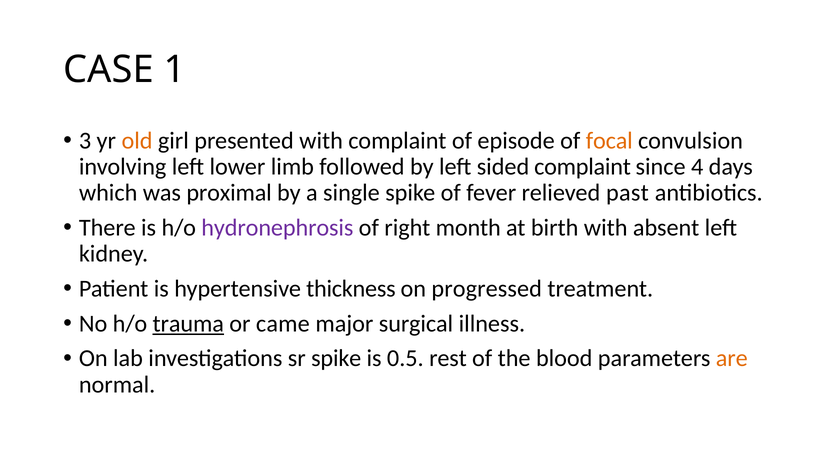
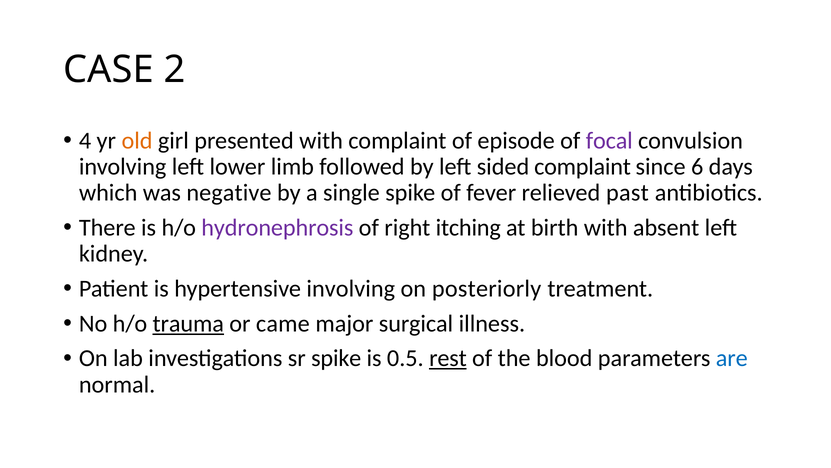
1: 1 -> 2 (175, 70)
3: 3 -> 4 (85, 140)
focal colour: orange -> purple (609, 140)
4: 4 -> 6 (697, 167)
proximal: proximal -> negative (229, 193)
month: month -> itching (468, 228)
hypertensive thickness: thickness -> involving (351, 288)
progressed: progressed -> posteriorly (487, 288)
rest underline: none -> present (448, 358)
are colour: orange -> blue (732, 358)
